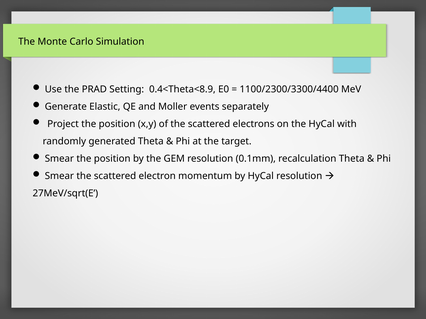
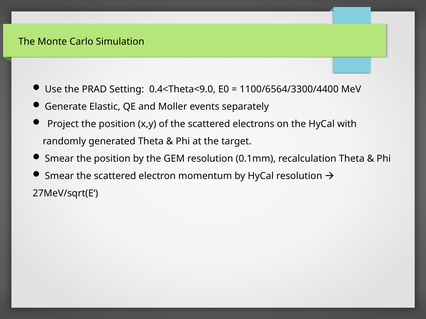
0.4<Theta<8.9: 0.4<Theta<8.9 -> 0.4<Theta<9.0 (182, 89)
1100/2300/3300/4400: 1100/2300/3300/4400 -> 1100/6564/3300/4400 (289, 89)
